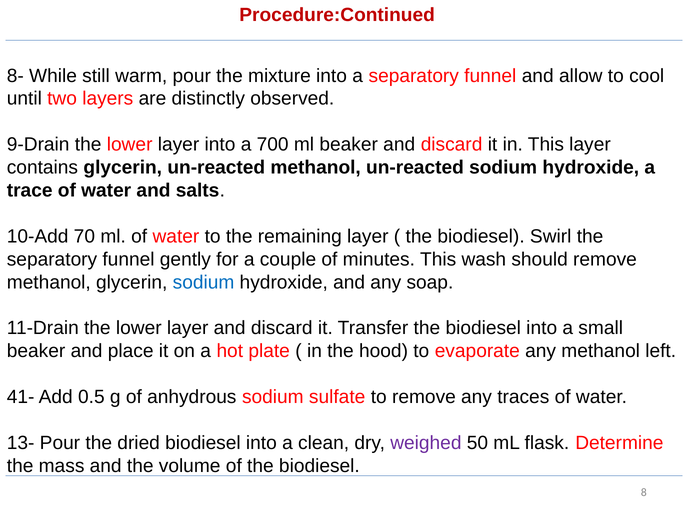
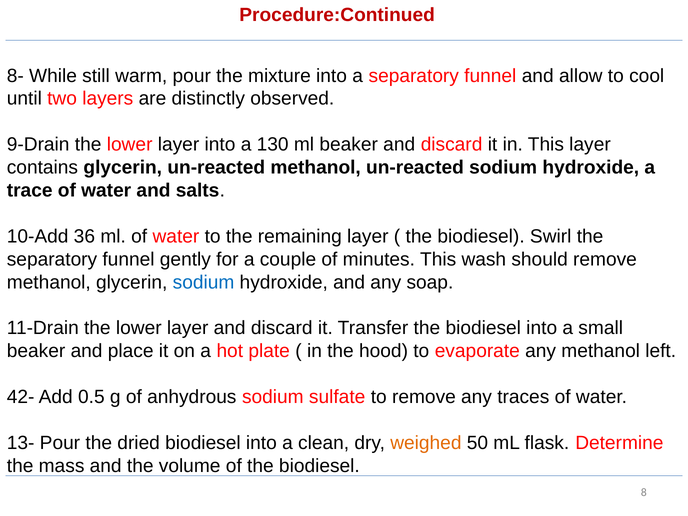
700: 700 -> 130 (273, 145)
70: 70 -> 36 (84, 236)
41-: 41- -> 42- (21, 397)
weighed colour: purple -> orange (426, 443)
